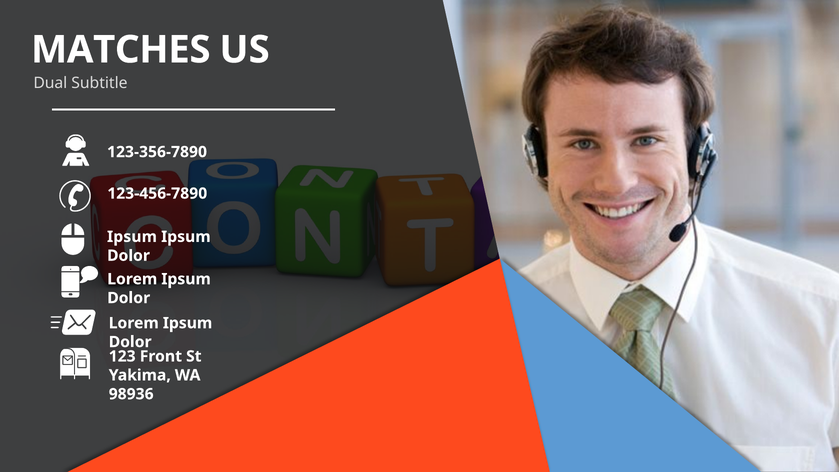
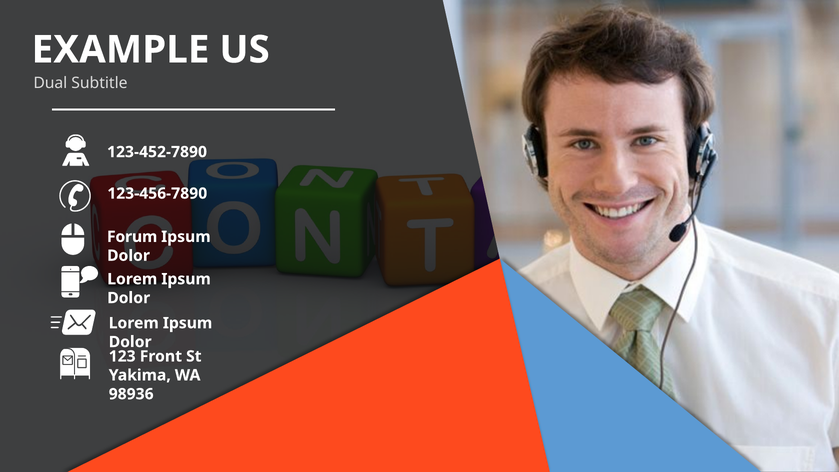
MATCHES: MATCHES -> EXAMPLE (121, 50)
123-356-7890: 123-356-7890 -> 123-452-7890 (157, 152)
Ipsum: Ipsum -> Forum (132, 237)
